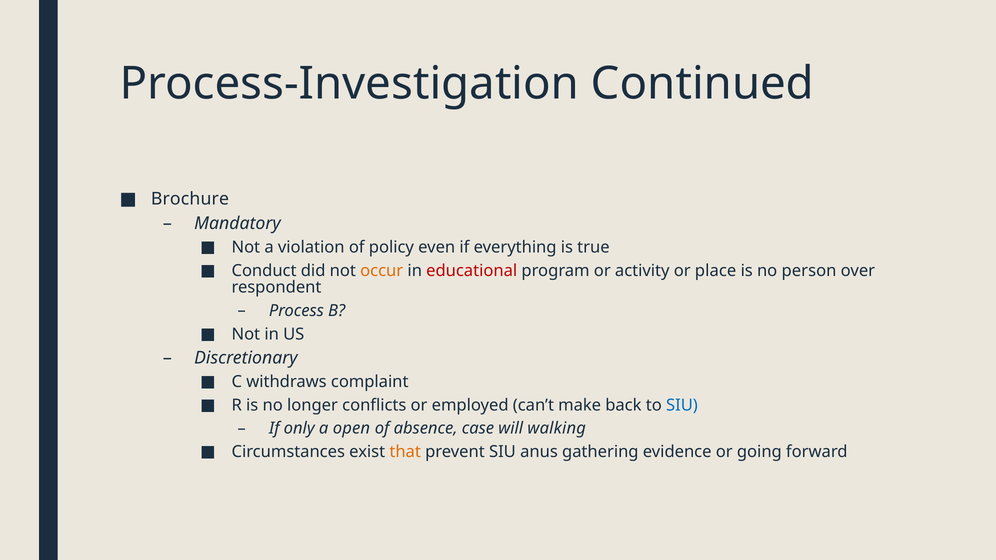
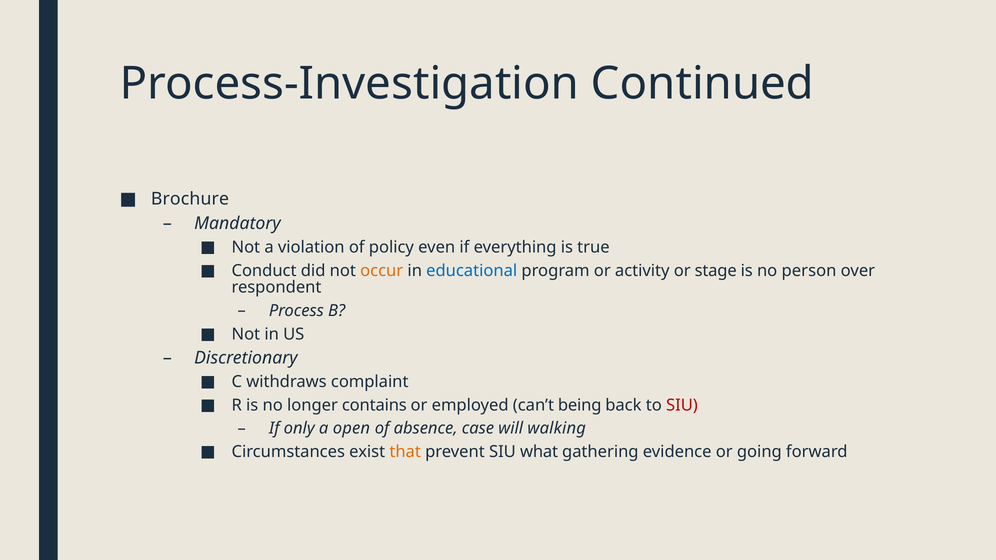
educational colour: red -> blue (472, 271)
place: place -> stage (716, 271)
conflicts: conflicts -> contains (374, 405)
make: make -> being (580, 405)
SIU colour: blue -> red (682, 405)
anus: anus -> what (539, 452)
